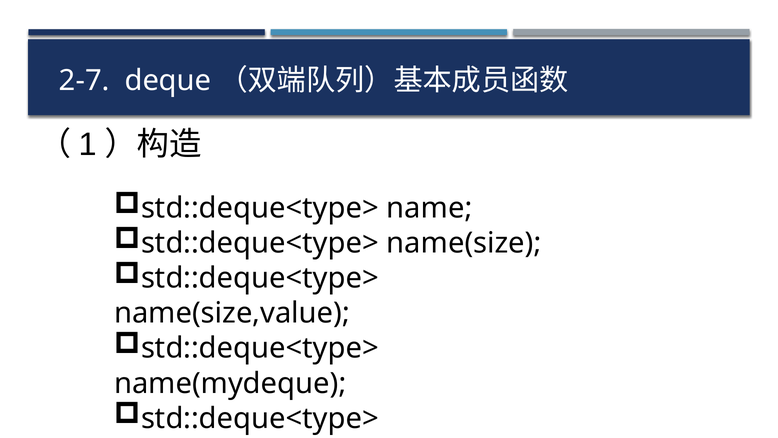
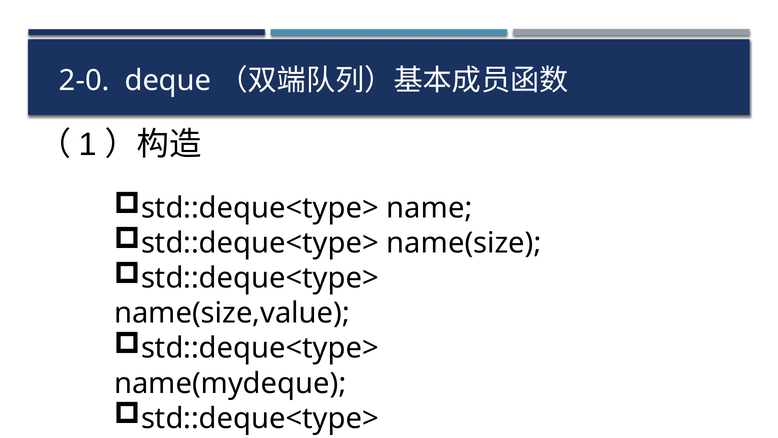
2-7: 2-7 -> 2-0 (84, 81)
